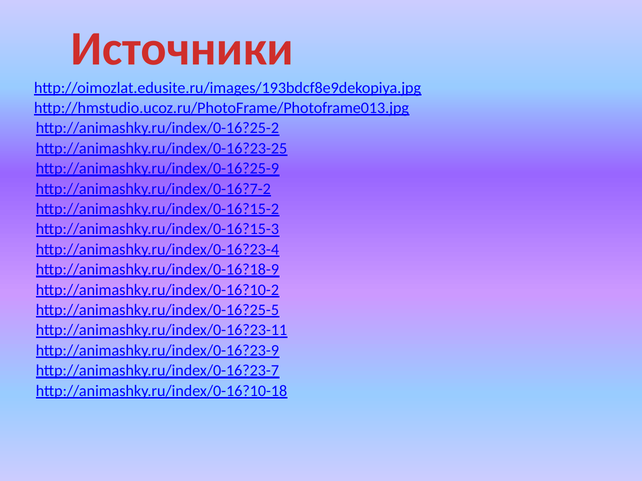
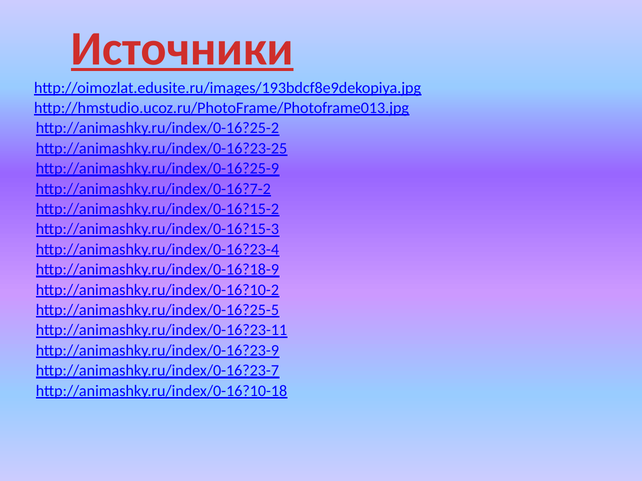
Источники underline: none -> present (182, 49)
